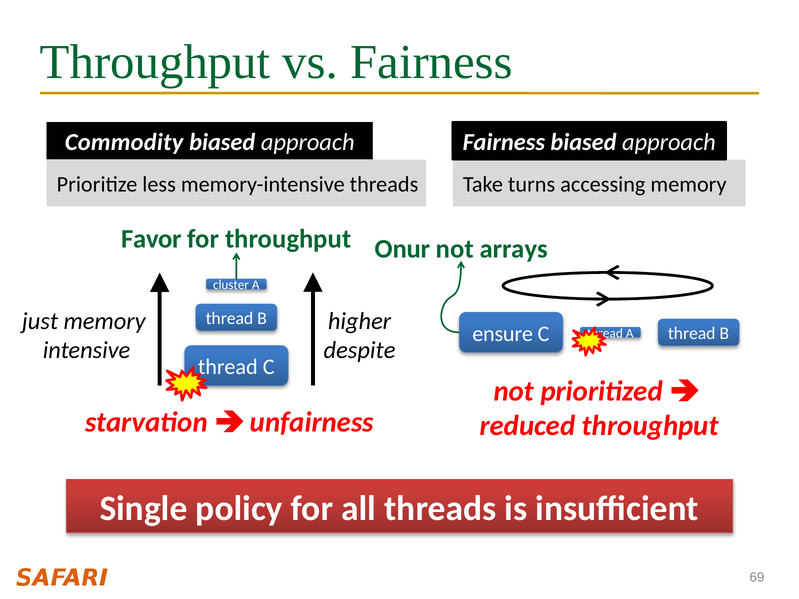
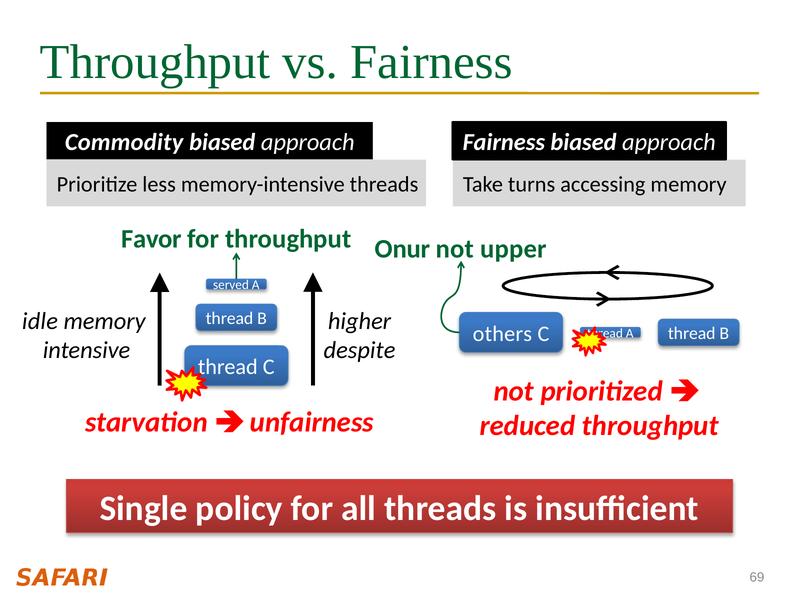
arrays: arrays -> upper (513, 249)
cluster: cluster -> served (231, 285)
just: just -> idle (40, 321)
ensure: ensure -> others (502, 334)
